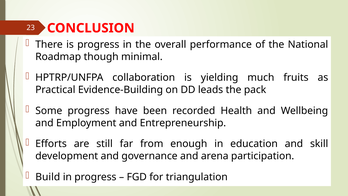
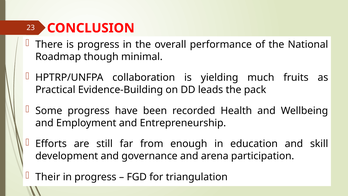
Build: Build -> Their (48, 177)
